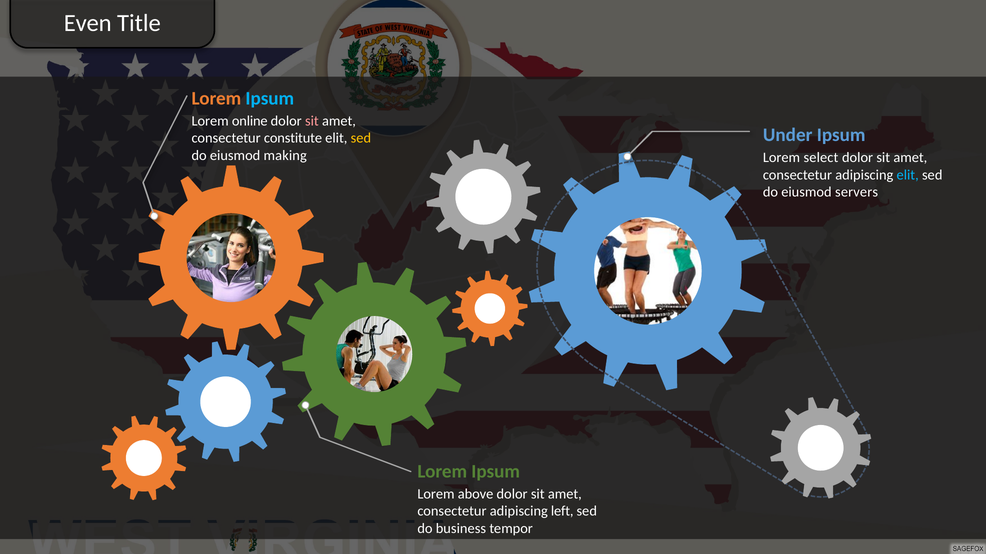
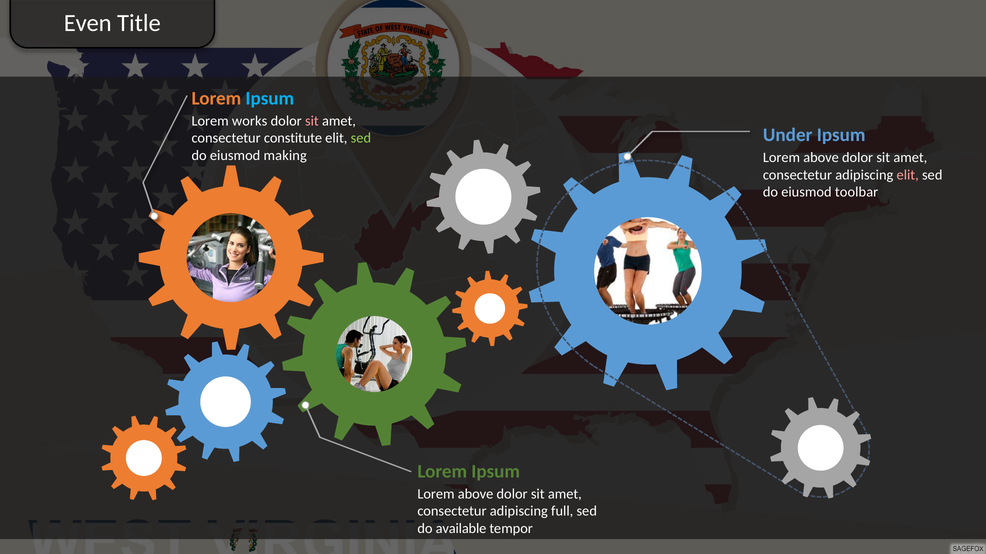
online: online -> works (250, 121)
sed colour: yellow -> light green (361, 138)
select: select -> above (821, 158)
elit colour: light blue -> pink (908, 175)
servers: servers -> toolbar (857, 192)
left: left -> full (562, 512)
business: business -> available (461, 529)
